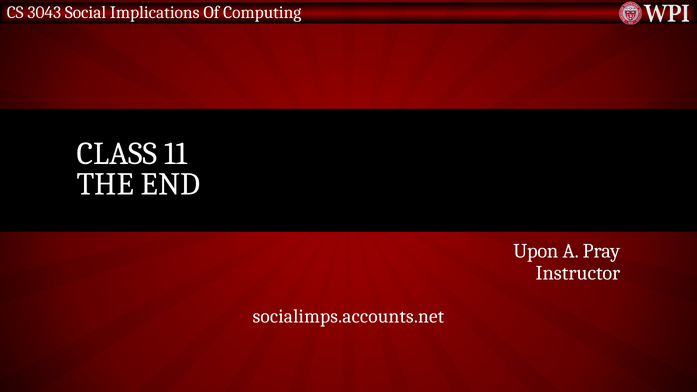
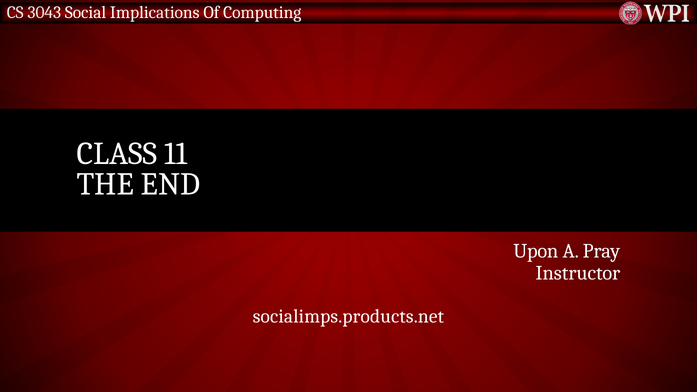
socialimps.accounts.net: socialimps.accounts.net -> socialimps.products.net (348, 316)
